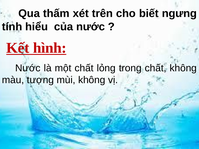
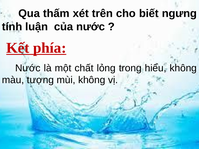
hiểu: hiểu -> luận (37, 27)
hình: hình -> phía (50, 48)
trong chất: chất -> hiểu (156, 68)
